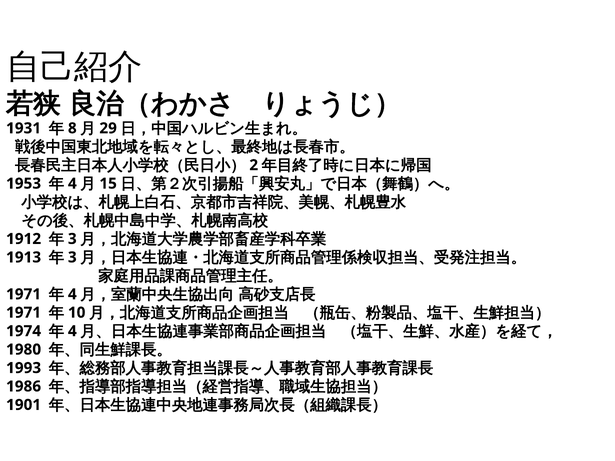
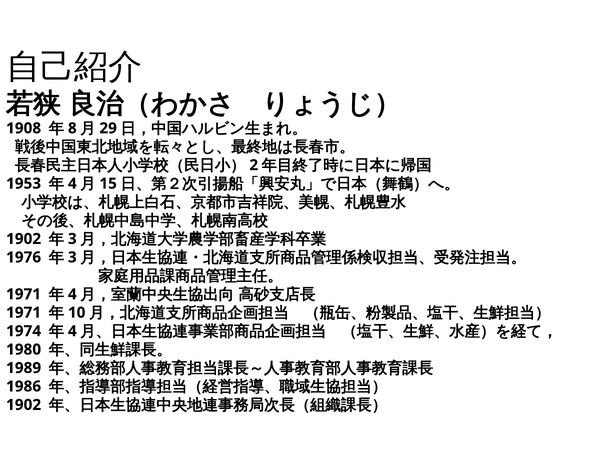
1931: 1931 -> 1908 (24, 128)
1912: 1912 -> 1902 (24, 239)
1913: 1913 -> 1976 (24, 257)
1993: 1993 -> 1989 (24, 368)
1901: 1901 -> 1902 (24, 405)
